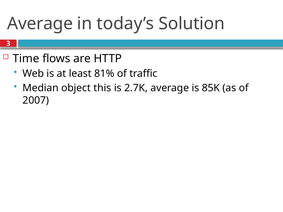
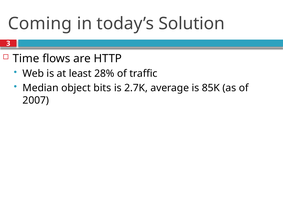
Average: Average -> Coming (40, 24)
81%: 81% -> 28% (104, 74)
this: this -> bits (102, 88)
